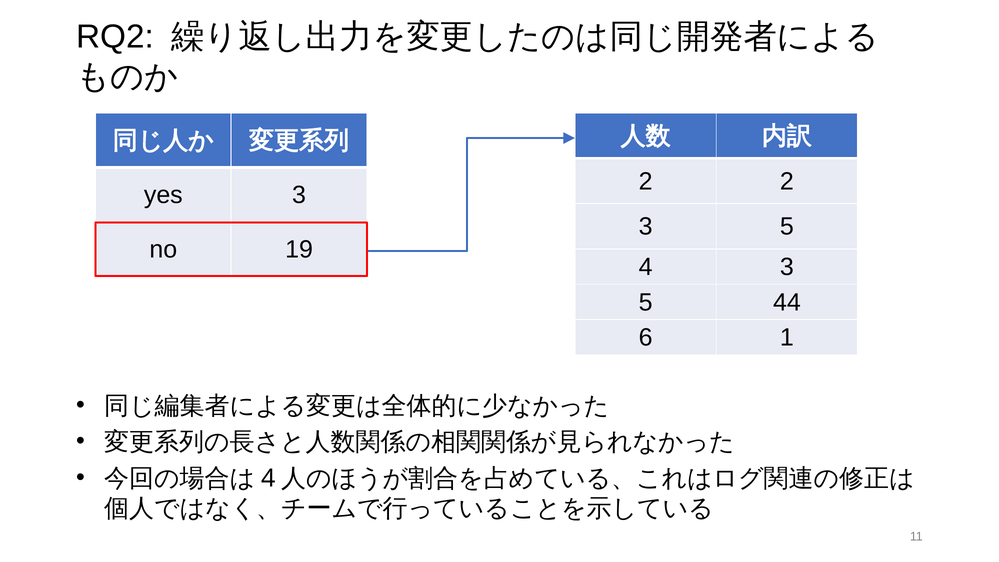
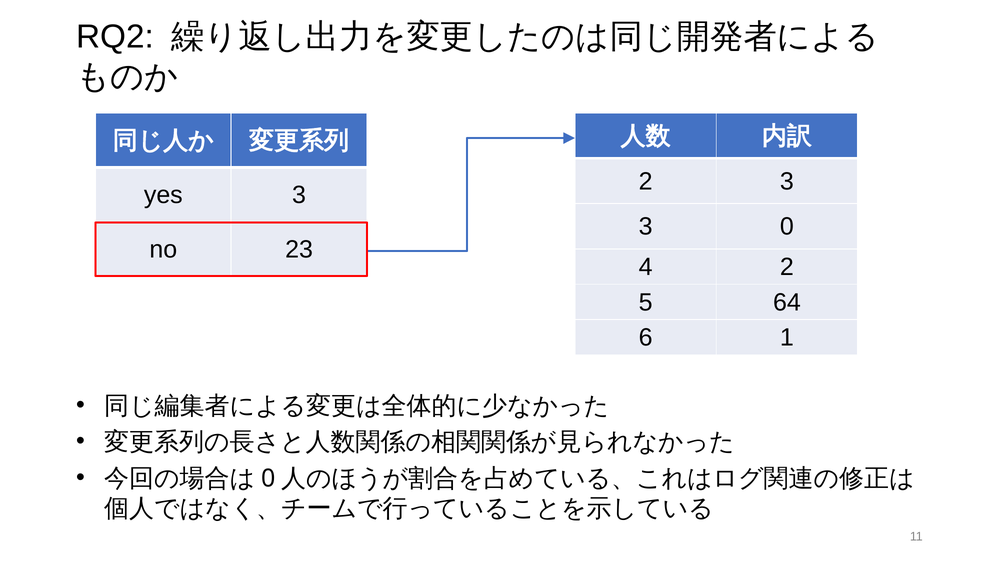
2 2: 2 -> 3 (787, 181)
5: 5 -> 0 (787, 227)
19: 19 -> 23 (299, 249)
4 3: 3 -> 2 (787, 267)
44: 44 -> 64 (787, 302)
4: 4 -> 0 (268, 478)
